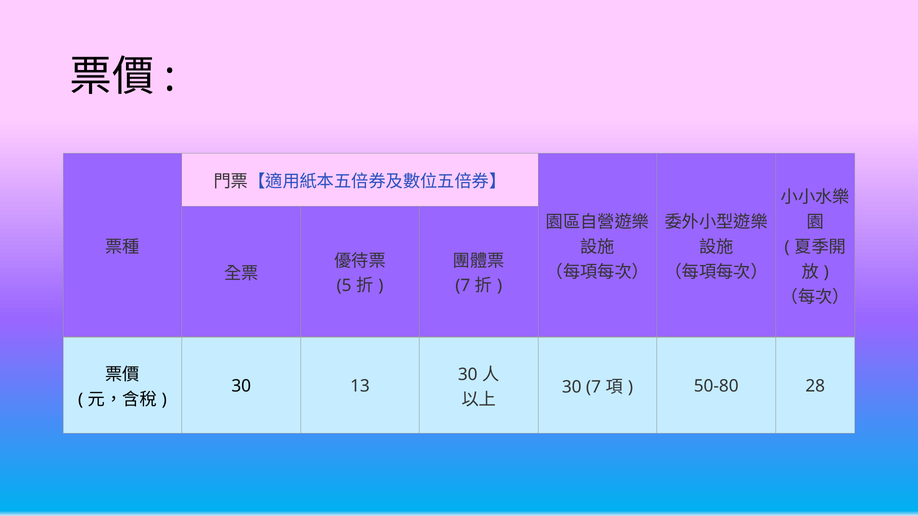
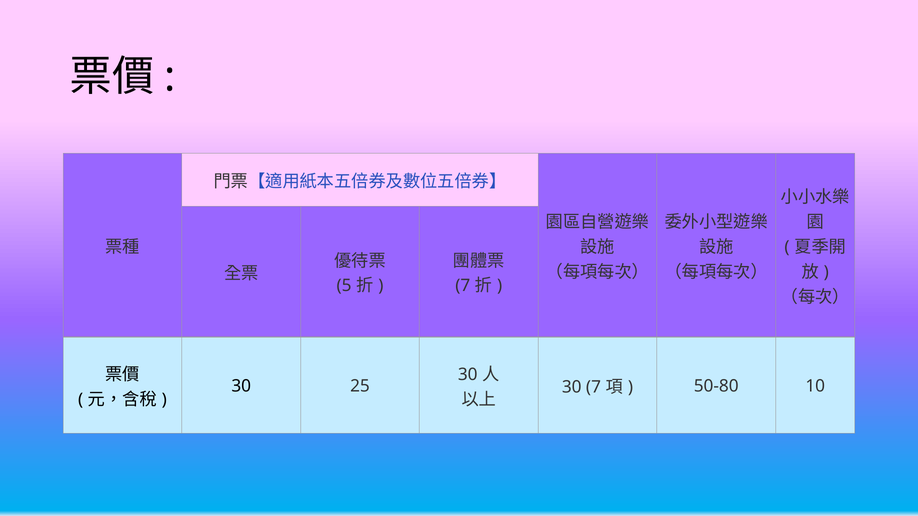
13: 13 -> 25 (360, 386)
28: 28 -> 10 (815, 386)
